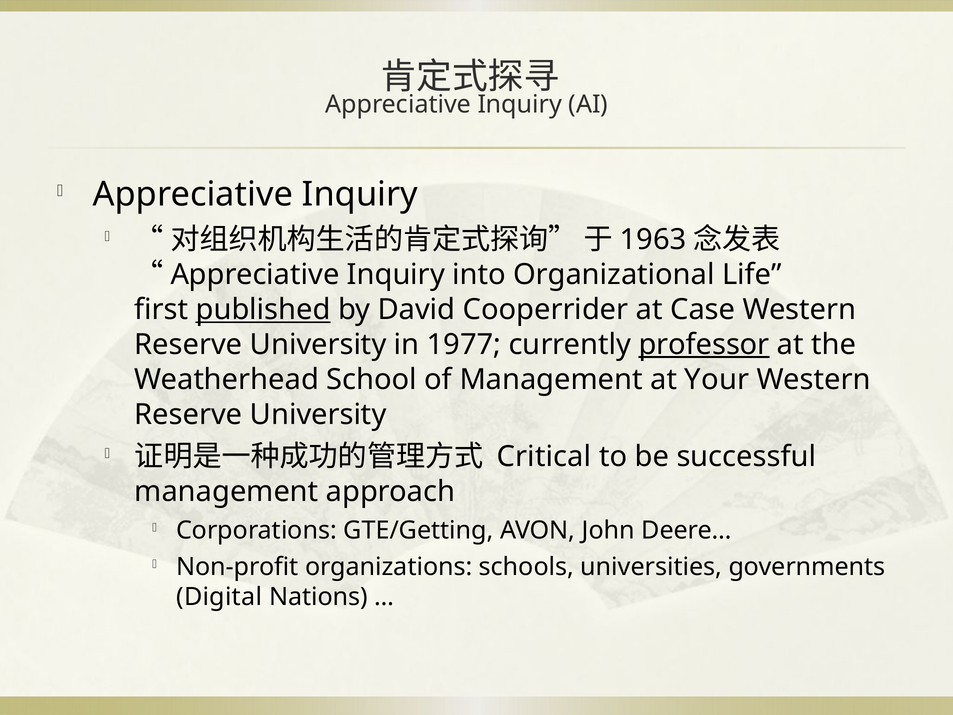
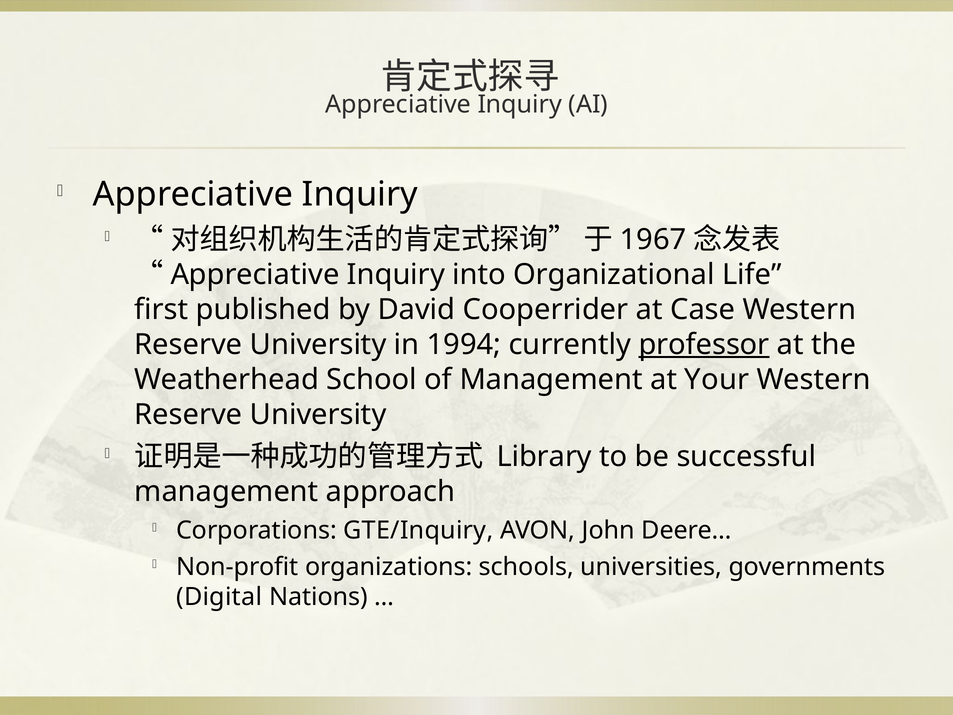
1963: 1963 -> 1967 (653, 240)
published underline: present -> none (263, 310)
1977: 1977 -> 1994 (464, 344)
Critical: Critical -> Library (544, 457)
GTE/Getting: GTE/Getting -> GTE/Inquiry (418, 530)
